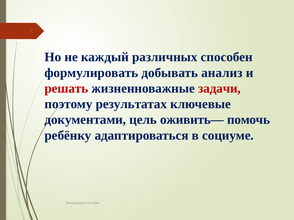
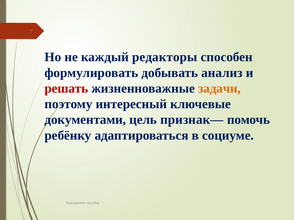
различных: различных -> редакторы (165, 57)
задачи colour: red -> orange (220, 89)
результатах: результатах -> интересный (131, 104)
оживить—: оживить— -> признак— (192, 120)
